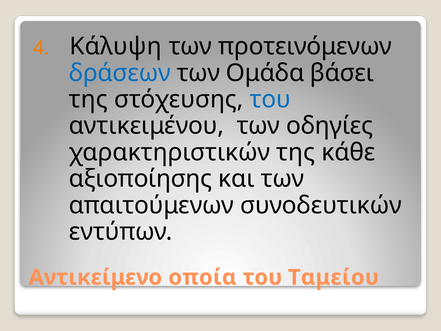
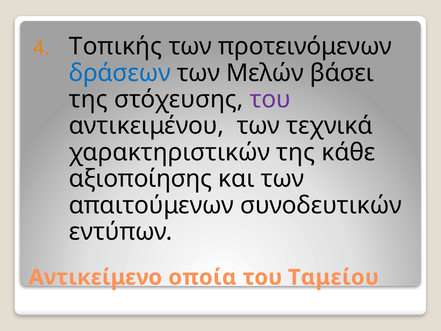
Κάλυψη: Κάλυψη -> Τοπικής (116, 46)
Ομάδα: Ομάδα -> Μελών (265, 73)
του colour: blue -> purple (270, 99)
οδηγίες: οδηγίες -> τεχνικά (330, 126)
